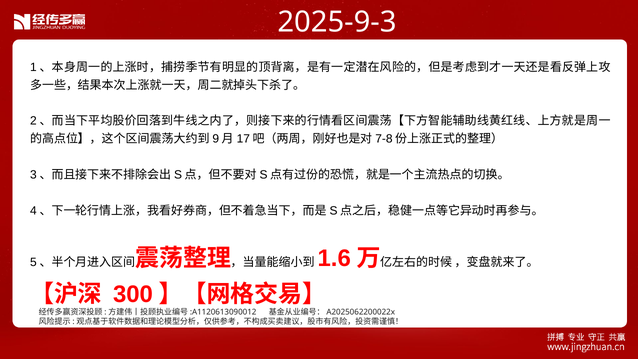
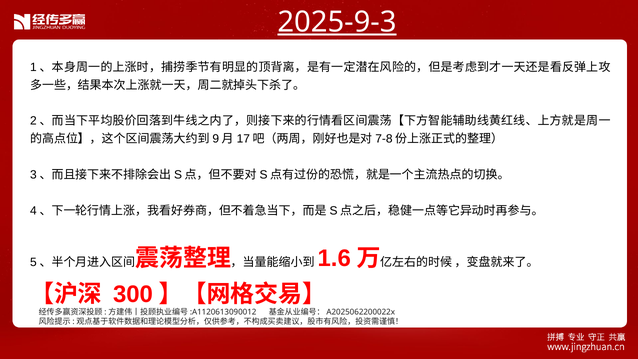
2025-9-3 underline: none -> present (337, 22)
